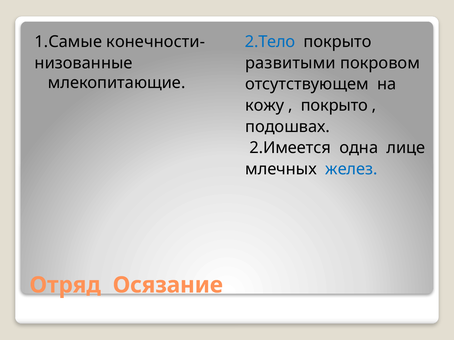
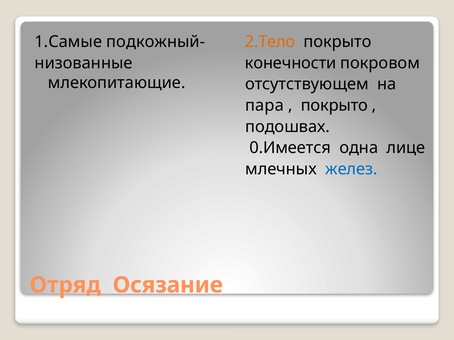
конечности-: конечности- -> подкожный- (156, 42)
2.Тело colour: blue -> orange (270, 42)
развитыми: развитыми -> конечности (291, 63)
кожу: кожу -> пара (265, 106)
2.Имеется: 2.Имеется -> 0.Имеется (290, 148)
